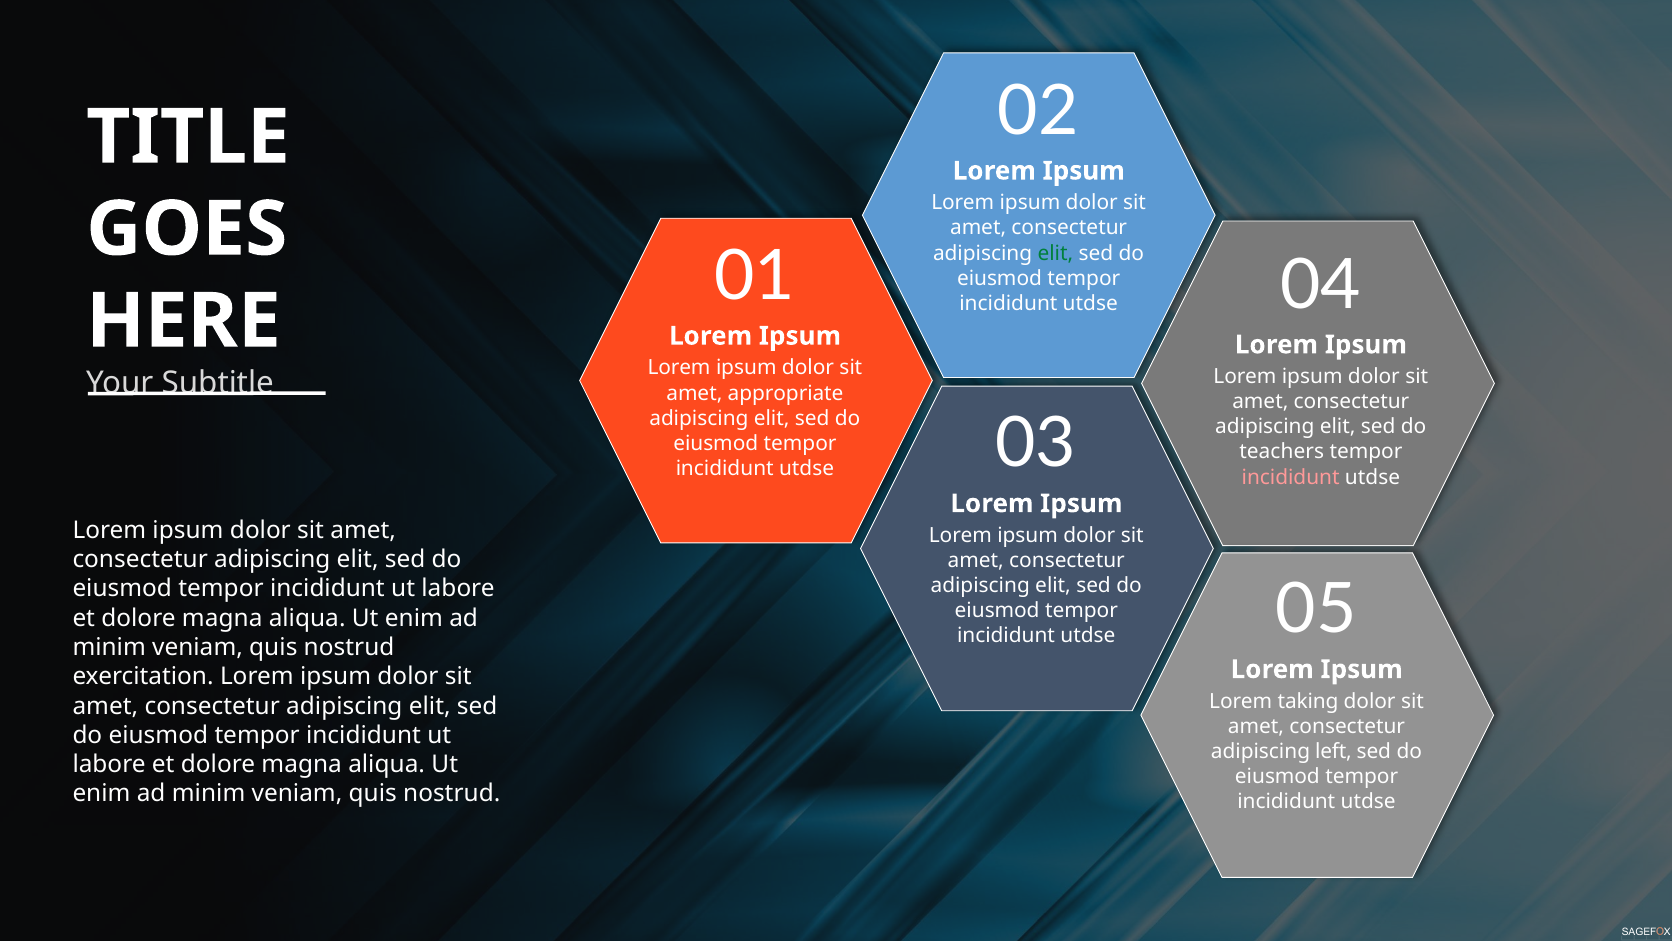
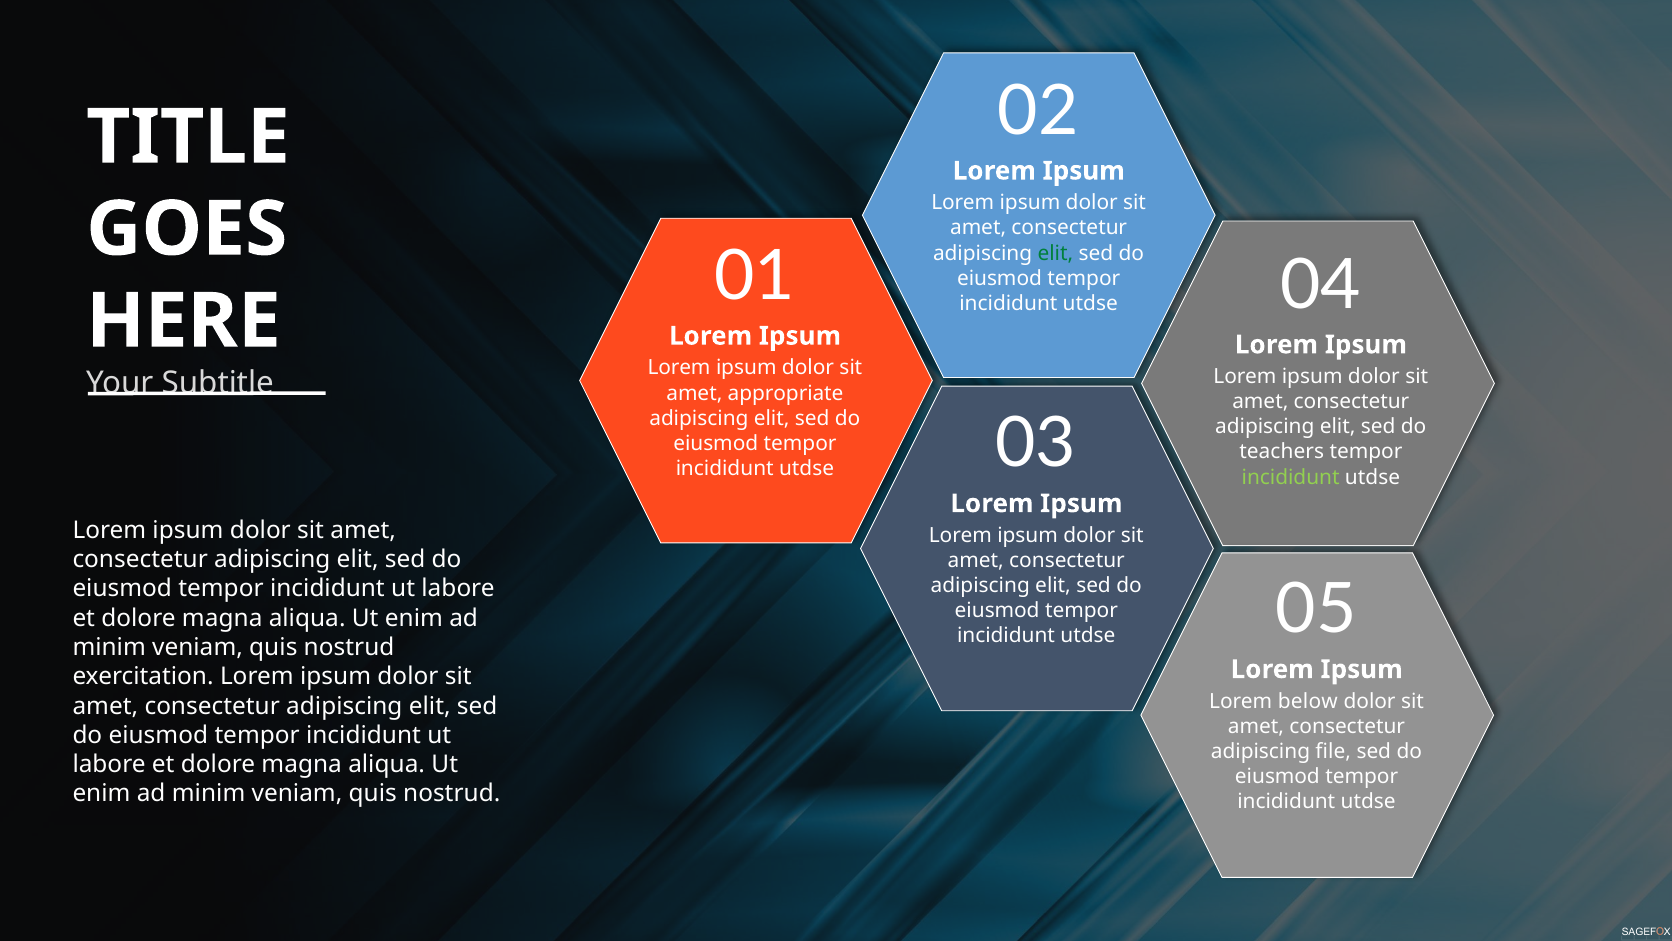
incididunt colour: pink -> light green (1291, 477)
taking: taking -> below (1308, 701)
left: left -> file (1333, 751)
